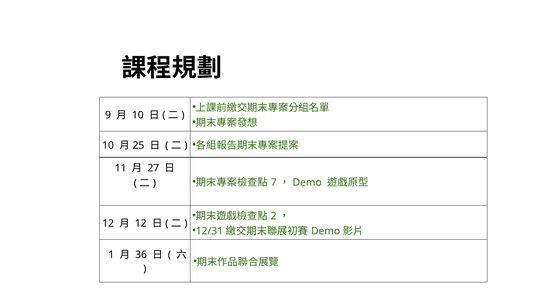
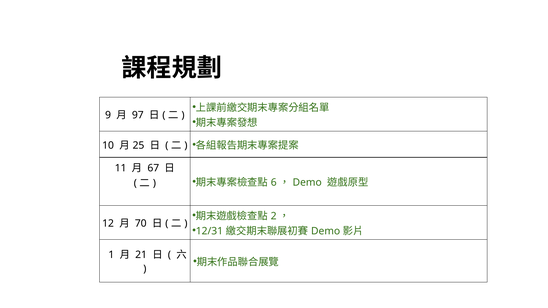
10: 10 -> 97 (138, 115)
27: 27 -> 67 (153, 168)
7: 7 -> 6 (274, 183)
12: 12 -> 70 (141, 224)
36: 36 -> 21 (141, 255)
